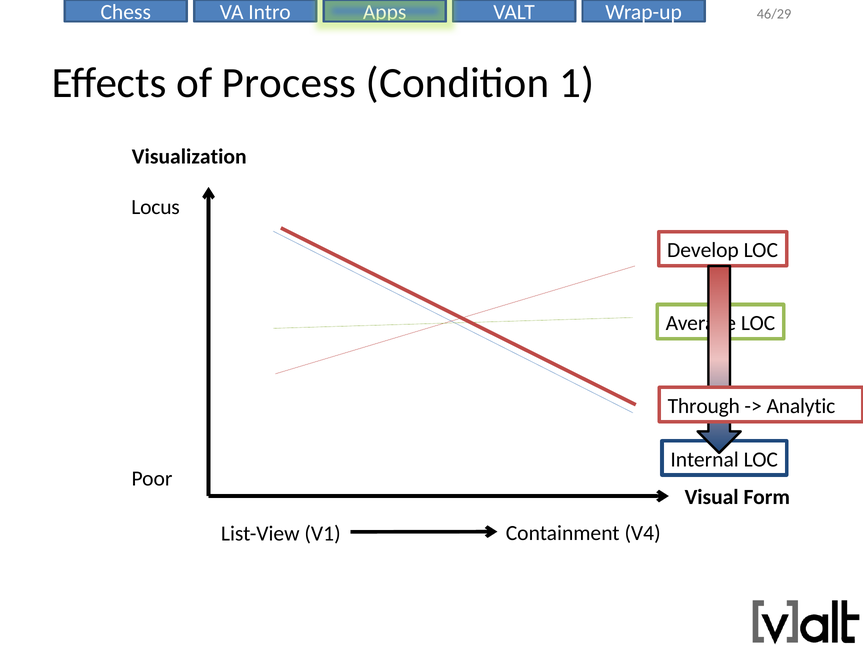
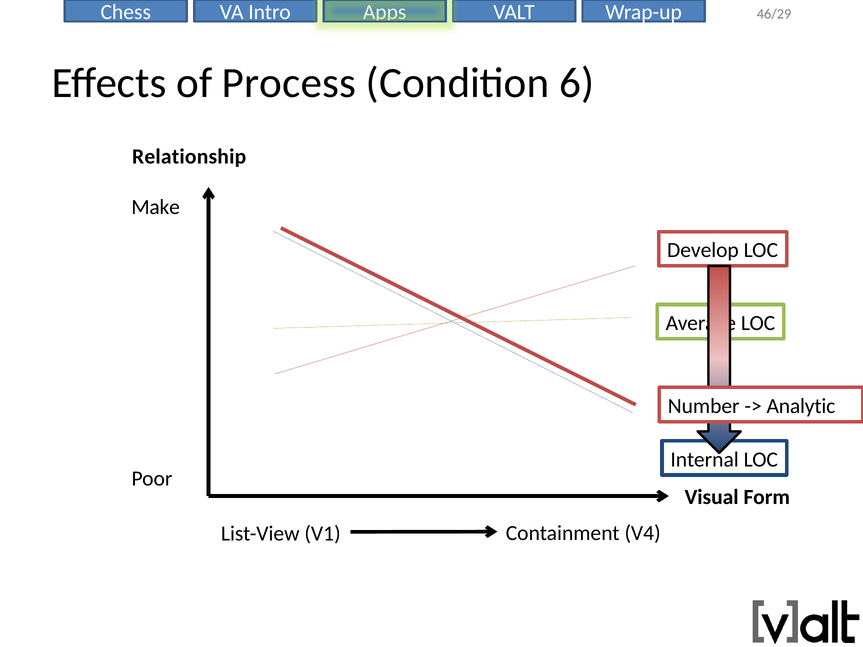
1: 1 -> 6 (577, 83)
Visualization: Visualization -> Relationship (189, 156)
Locus: Locus -> Make (156, 207)
Through: Through -> Number (704, 406)
